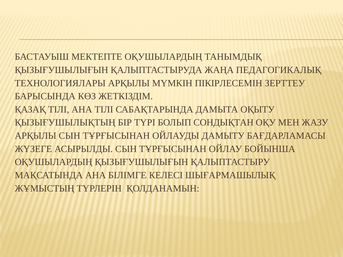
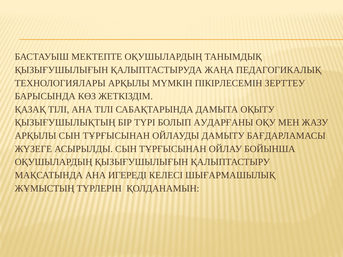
СОНДЫҚТАН: СОНДЫҚТАН -> АУДАРҒАНЫ (224, 123)
БІЛІМГЕ: БІЛІМГЕ -> ИГЕРЕДІ (127, 175)
